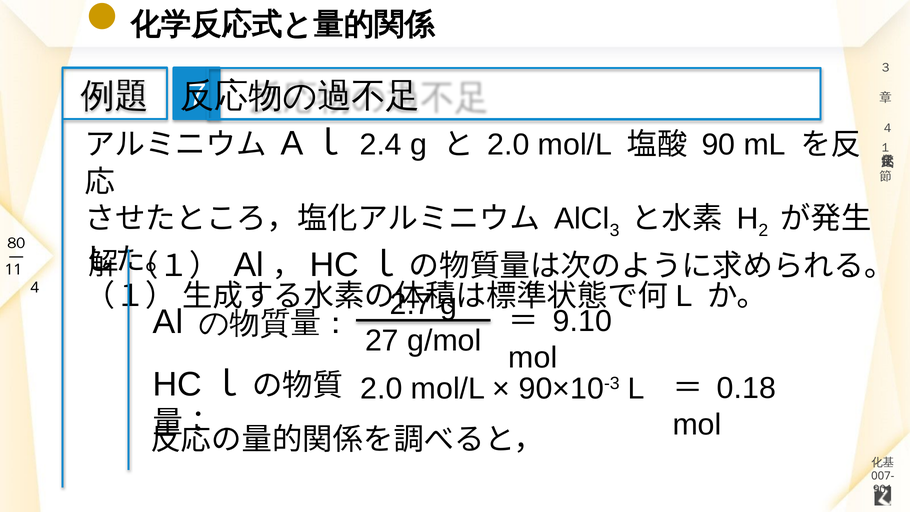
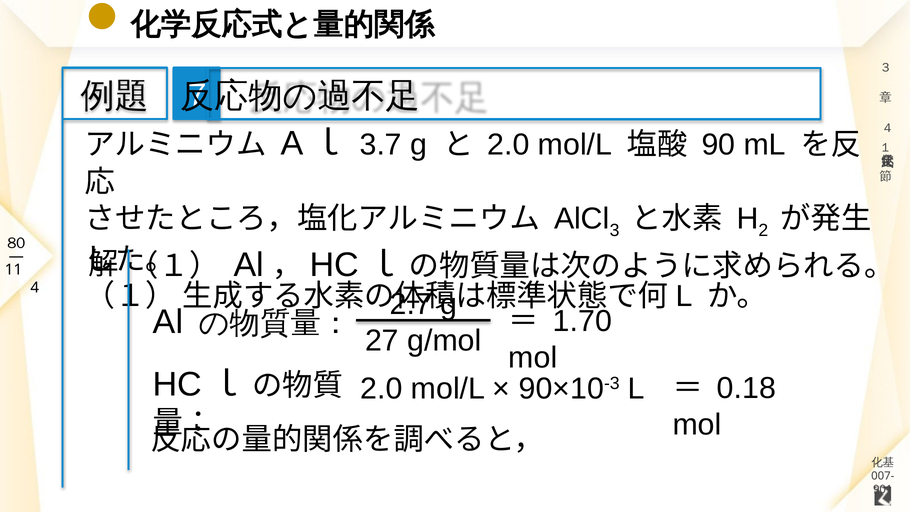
2.4: 2.4 -> 3.7 (381, 145)
9.10: 9.10 -> 1.70 (582, 321)
